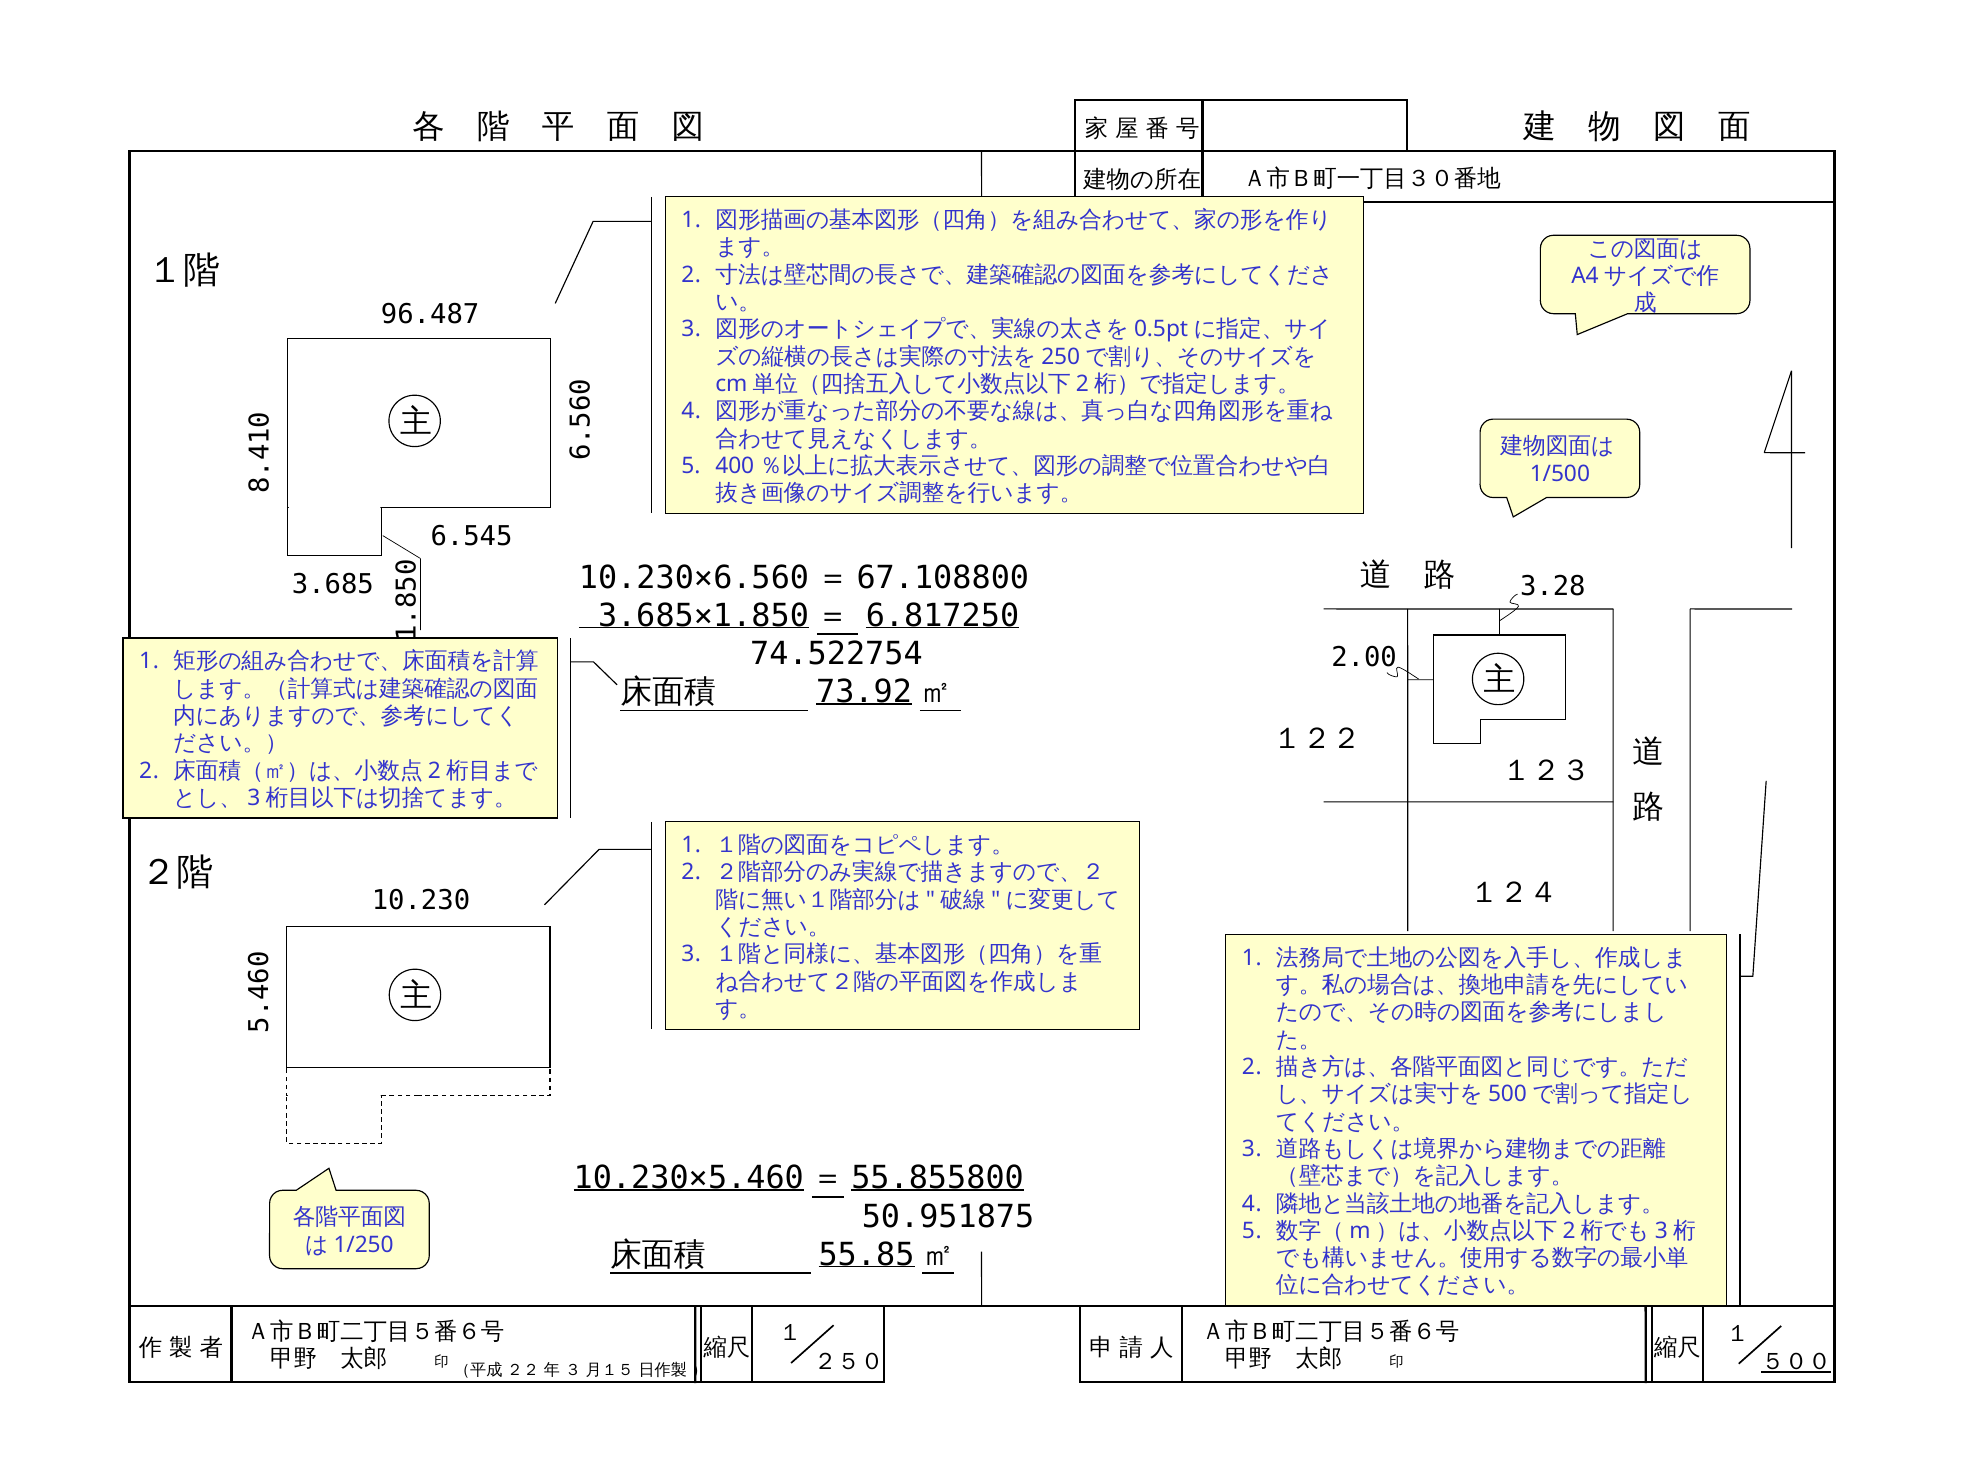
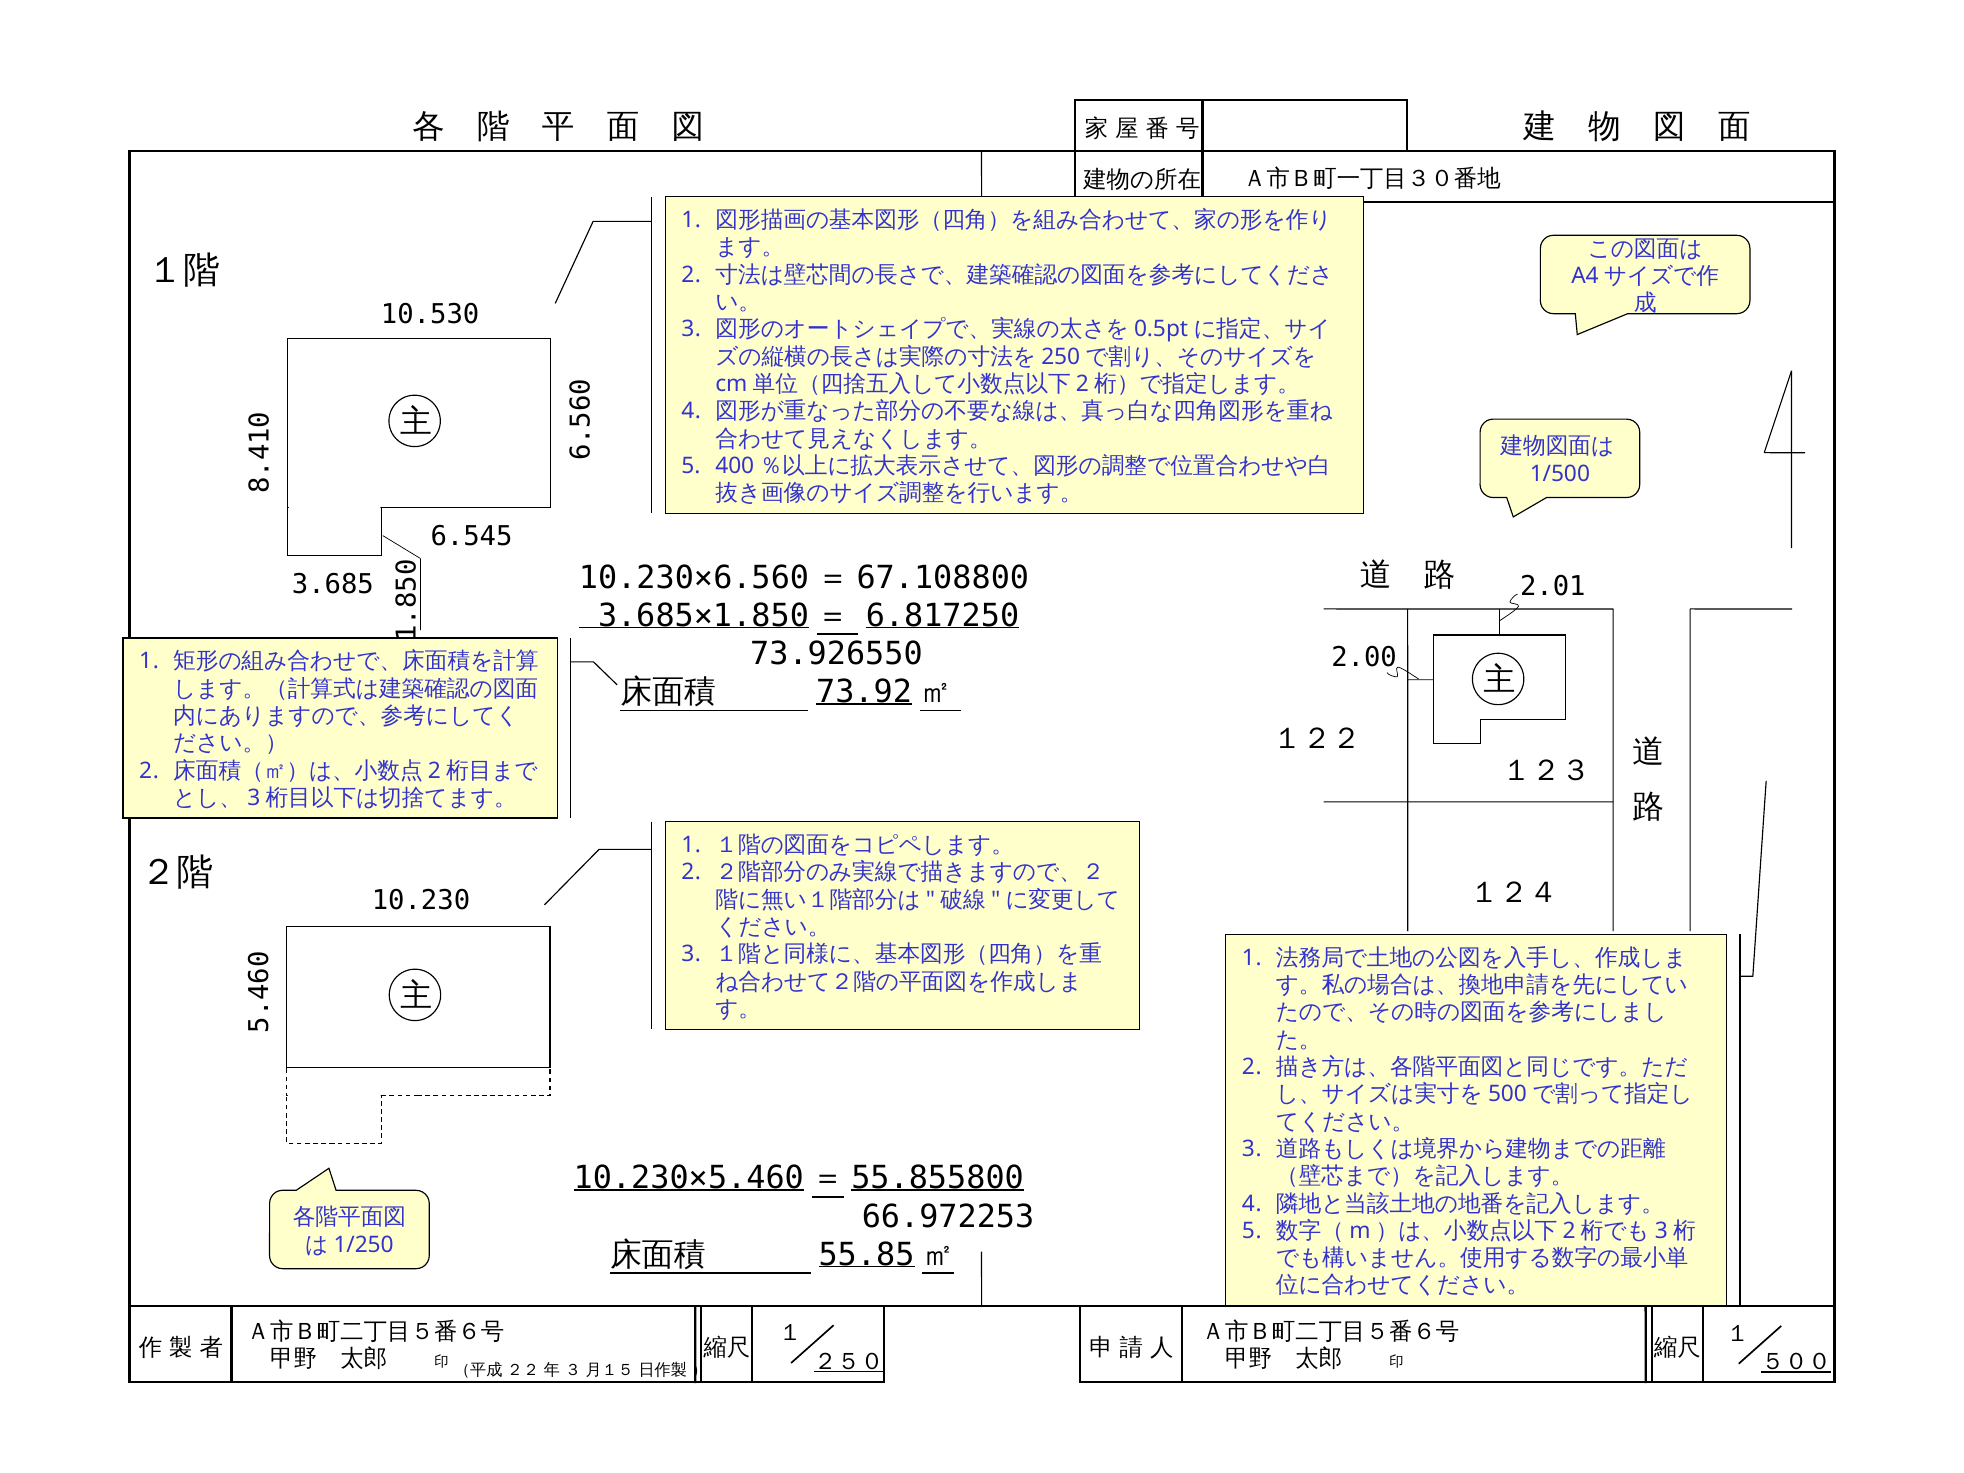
96.487: 96.487 -> 10.530 (430, 314)
3.28: 3.28 -> 2.01 (1553, 586)
74.522754: 74.522754 -> 73.926550 (836, 654)
50.951875: 50.951875 -> 66.972253 (948, 1217)
２５０ underline: none -> present (849, 1361)
